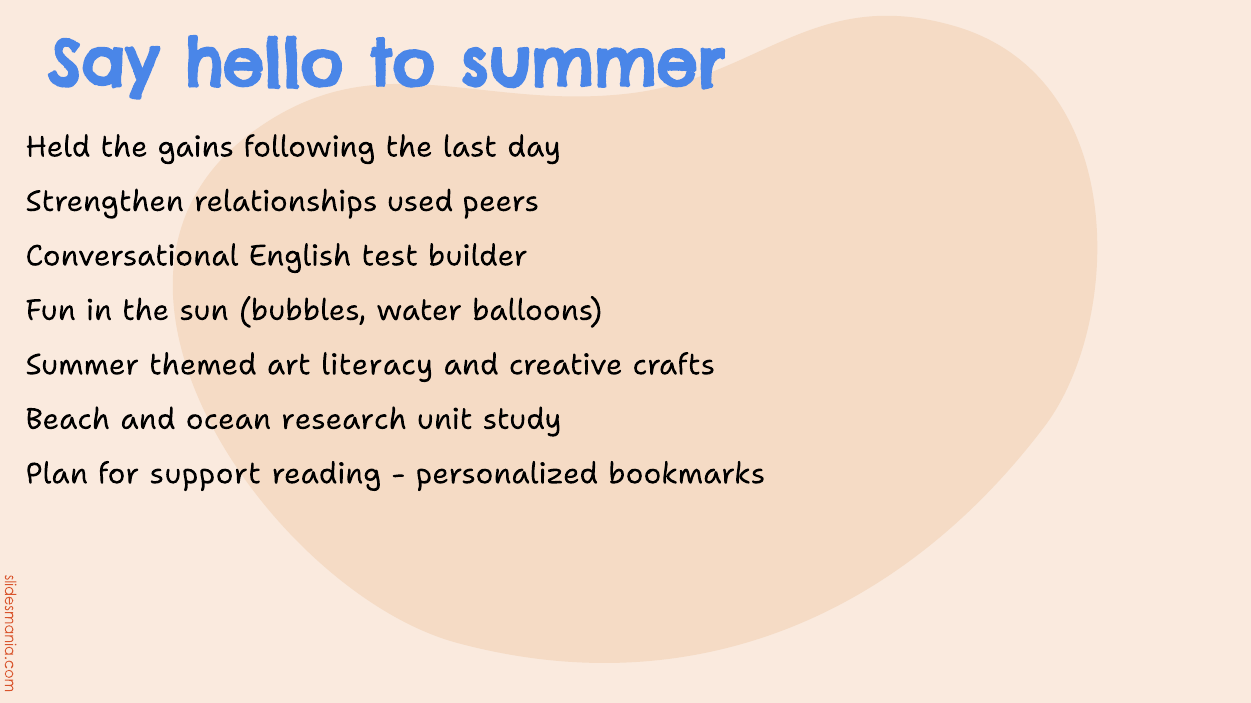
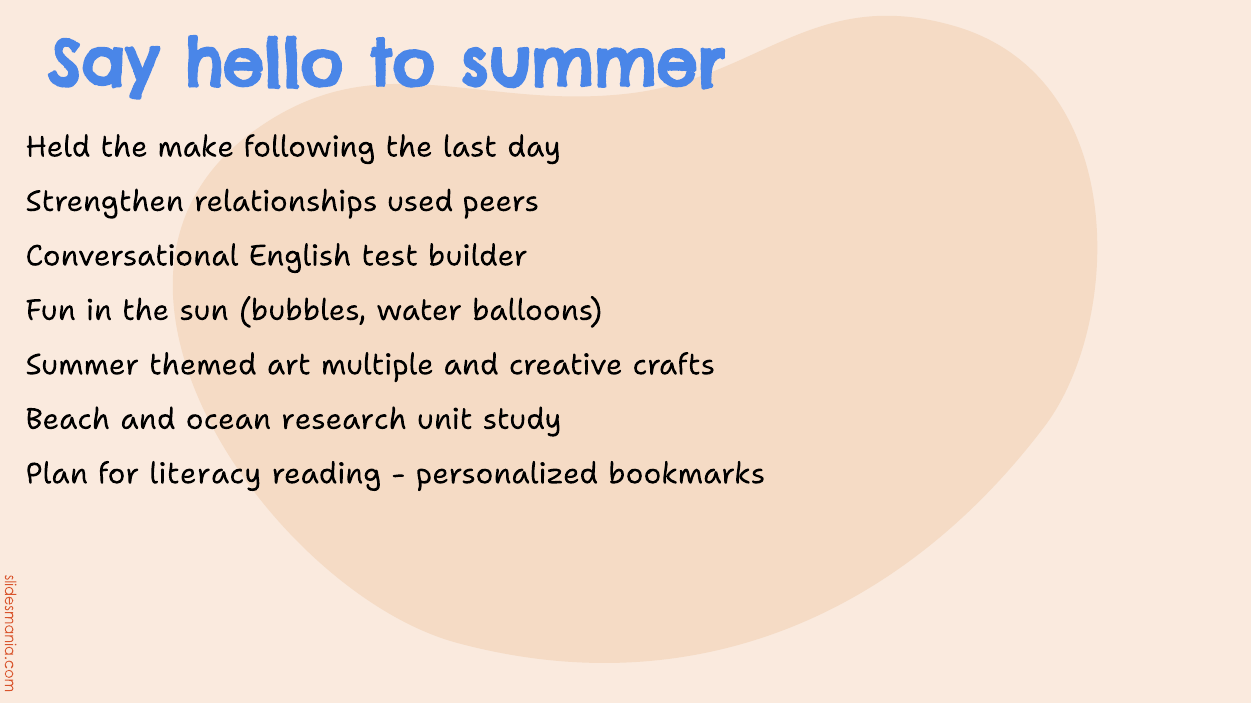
gains: gains -> make (196, 147)
literacy: literacy -> multiple (377, 365)
support: support -> literacy (205, 474)
